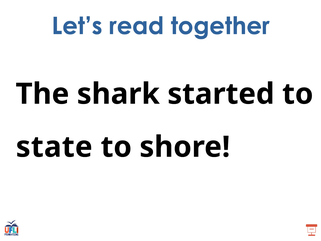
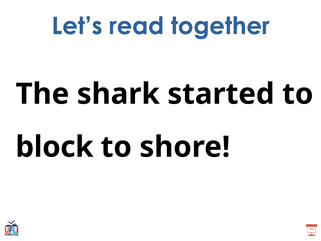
state: state -> block (54, 147)
